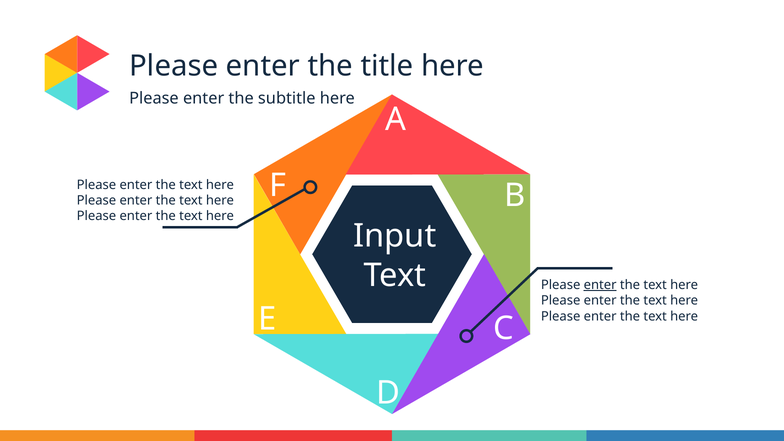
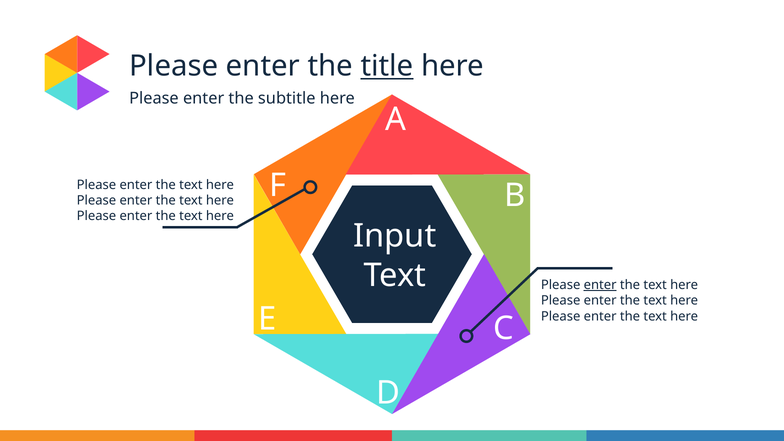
title underline: none -> present (387, 66)
